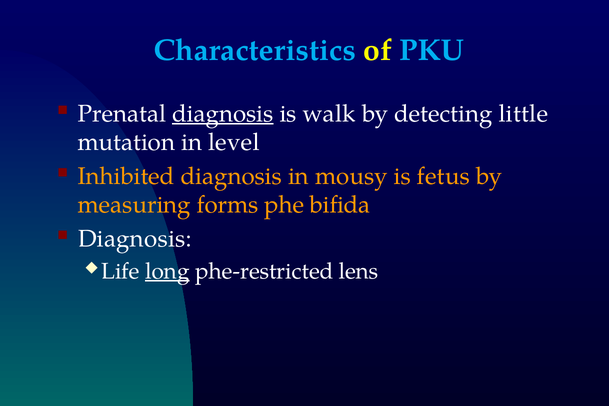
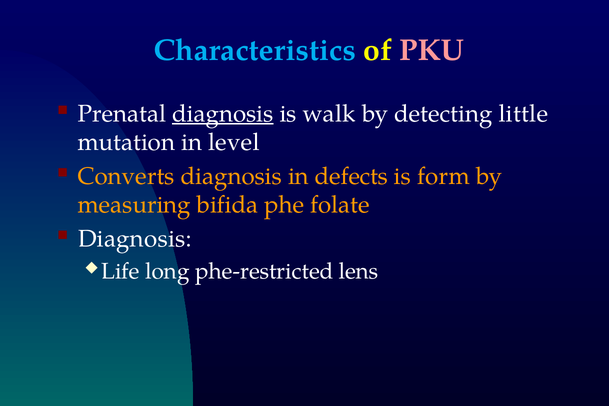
PKU colour: light blue -> pink (432, 50)
Inhibited: Inhibited -> Converts (126, 176)
mousy: mousy -> defects (352, 176)
fetus: fetus -> form (443, 176)
forms: forms -> bifida (228, 205)
bifida: bifida -> folate (340, 205)
long underline: present -> none (167, 271)
